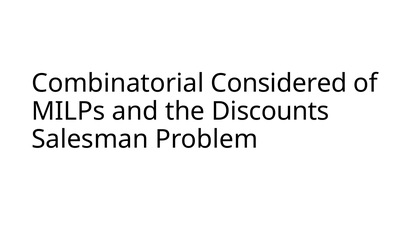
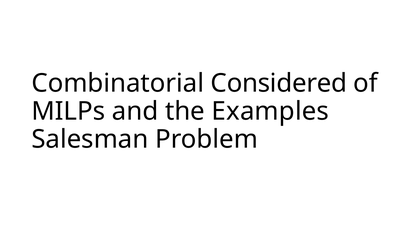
Discounts: Discounts -> Examples (270, 111)
